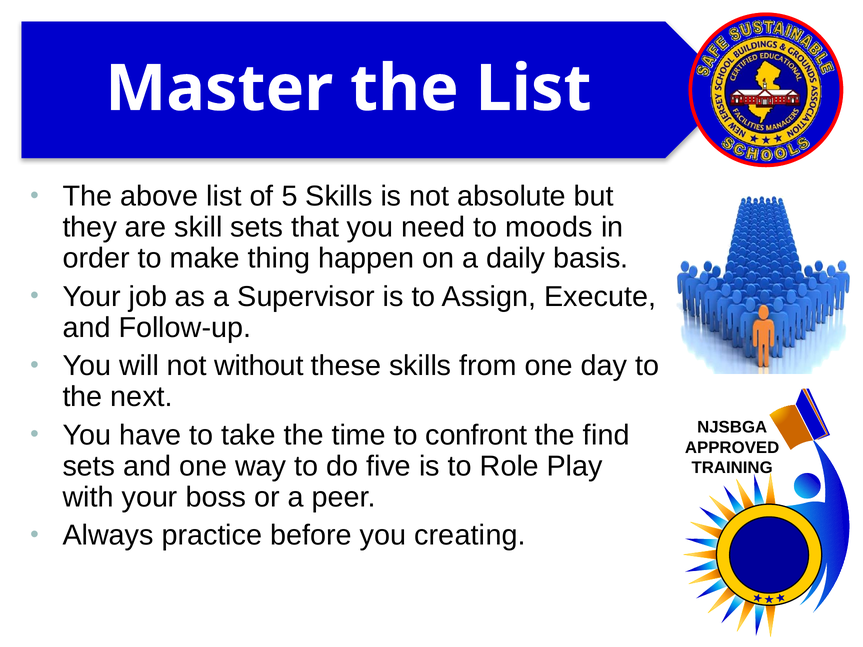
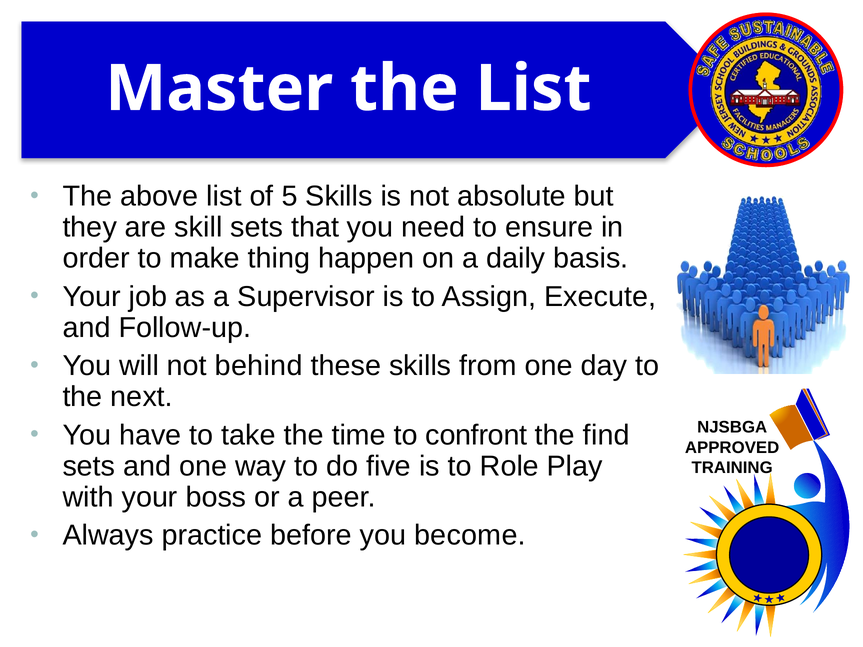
moods: moods -> ensure (549, 227)
without: without -> behind (259, 366)
creating: creating -> become (470, 536)
